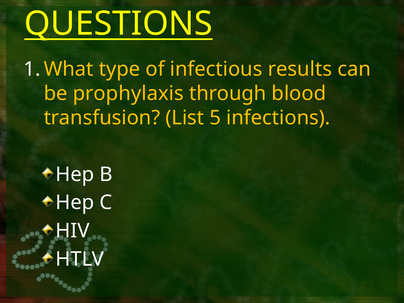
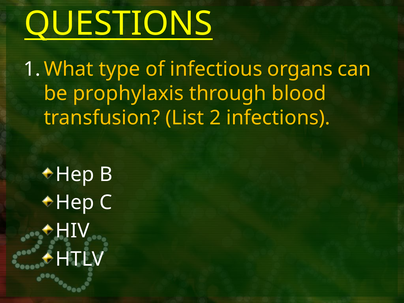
results: results -> organs (300, 69)
5: 5 -> 2 (215, 118)
